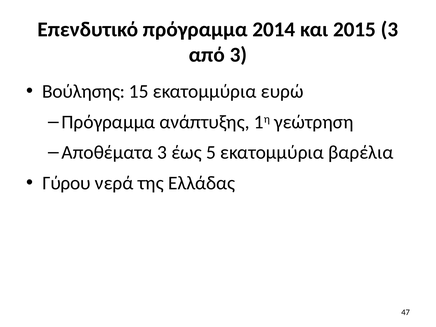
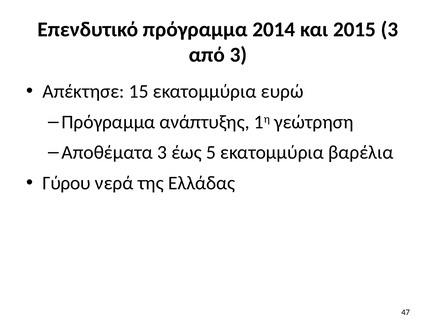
Βούλησης: Βούλησης -> Απέκτησε (83, 91)
